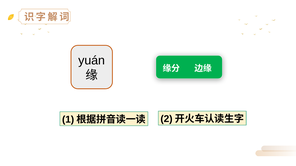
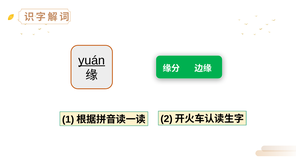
yuán underline: none -> present (92, 61)
